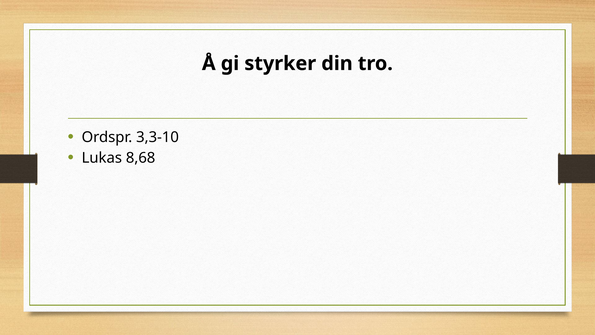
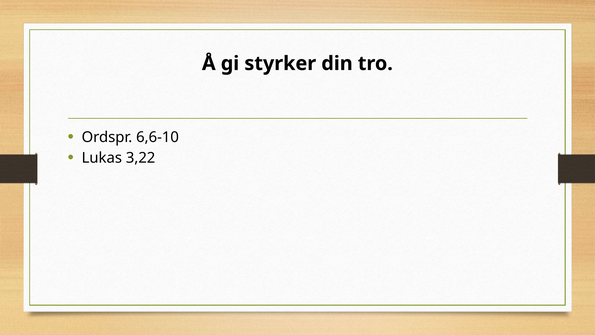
3,3-10: 3,3-10 -> 6,6-10 (158, 137)
8,68: 8,68 -> 3,22 (141, 158)
